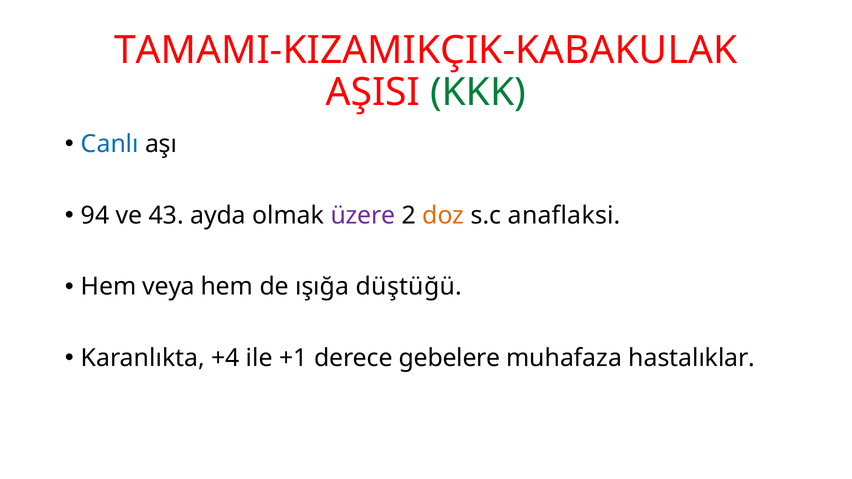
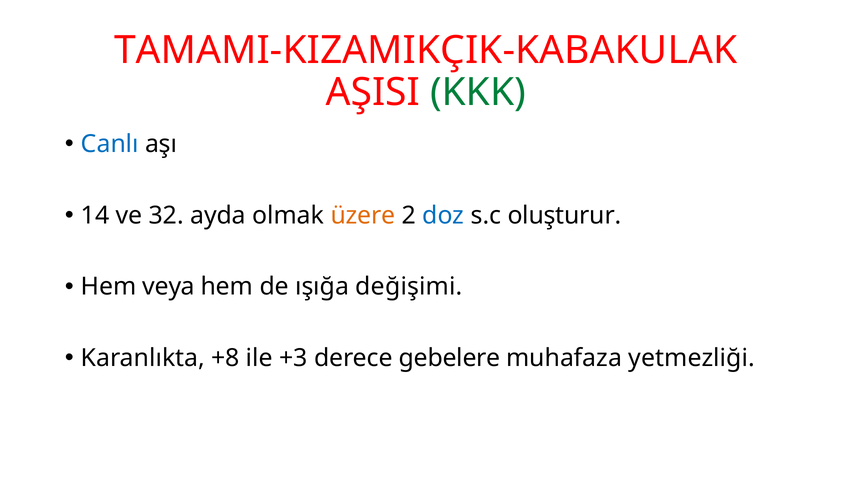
94: 94 -> 14 (95, 215)
43: 43 -> 32 (166, 215)
üzere colour: purple -> orange (363, 215)
doz colour: orange -> blue (443, 215)
anaflaksi: anaflaksi -> oluşturur (564, 215)
düştüğü: düştüğü -> değişimi (409, 287)
+4: +4 -> +8 (225, 358)
+1: +1 -> +3 (293, 358)
hastalıklar: hastalıklar -> yetmezliği (692, 358)
